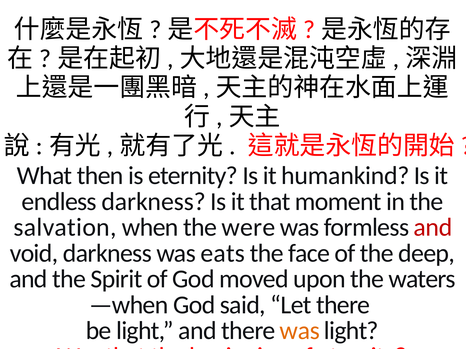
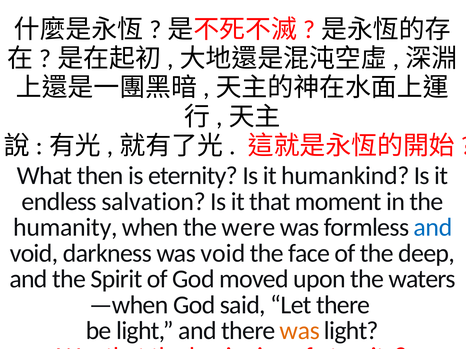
endless darkness: darkness -> salvation (154, 202)
salvation: salvation -> humanity (65, 228)
and colour: red -> blue (433, 228)
was eats: eats -> void (223, 254)
